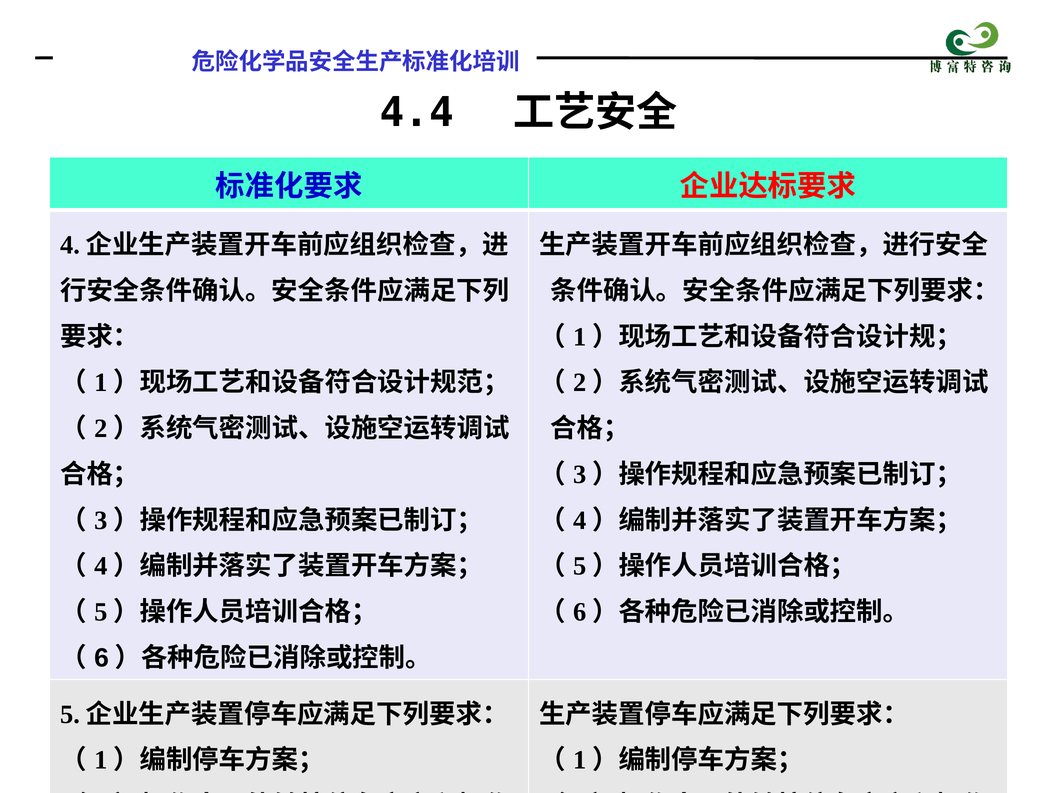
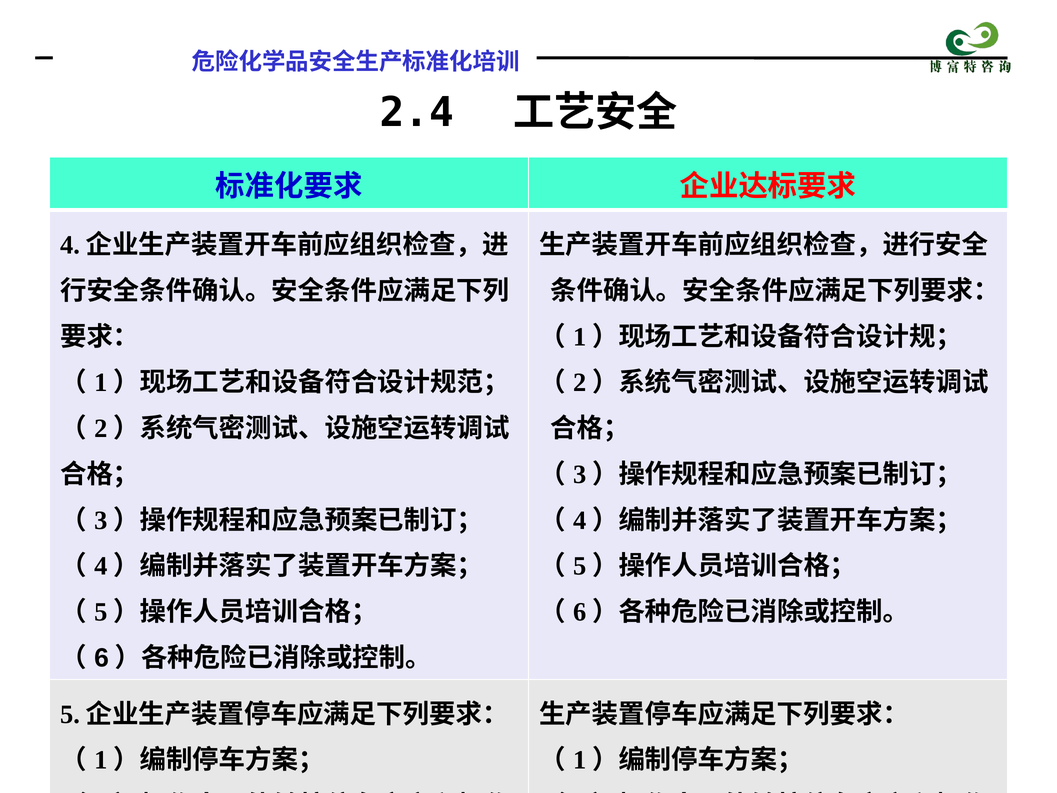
4.4: 4.4 -> 2.4 (417, 113)
